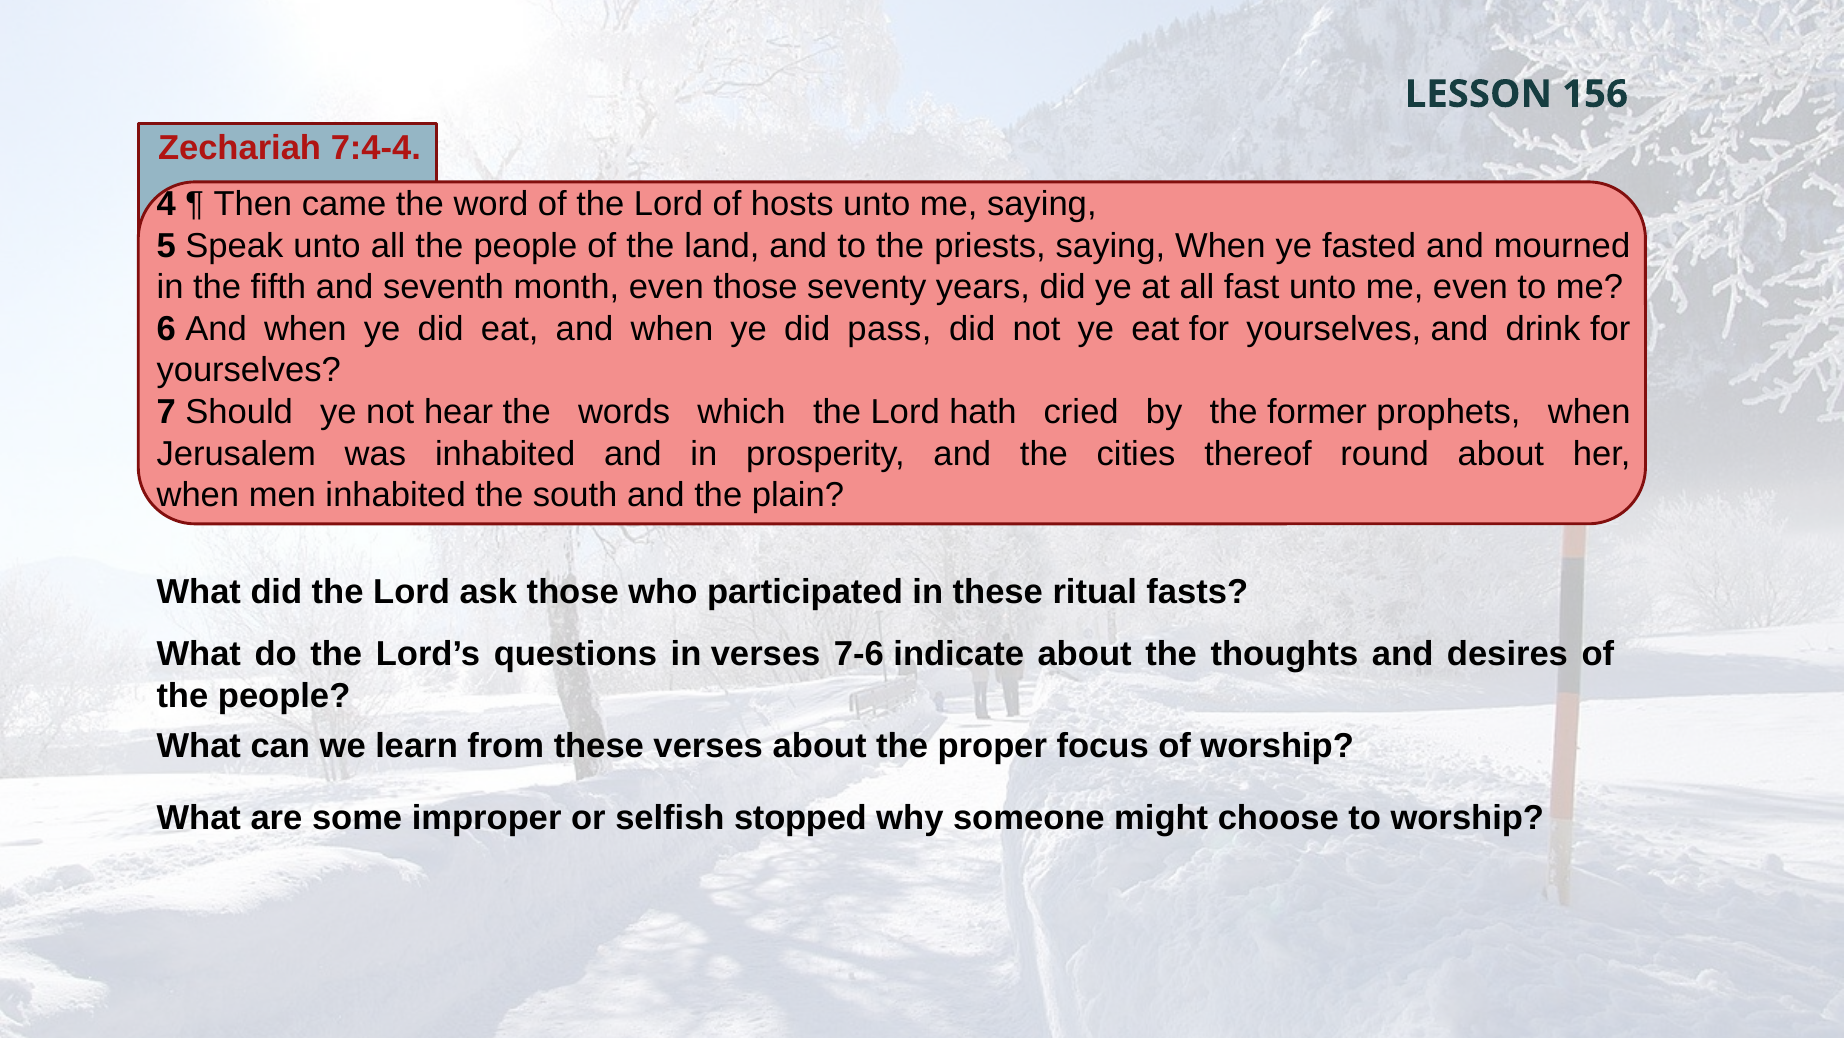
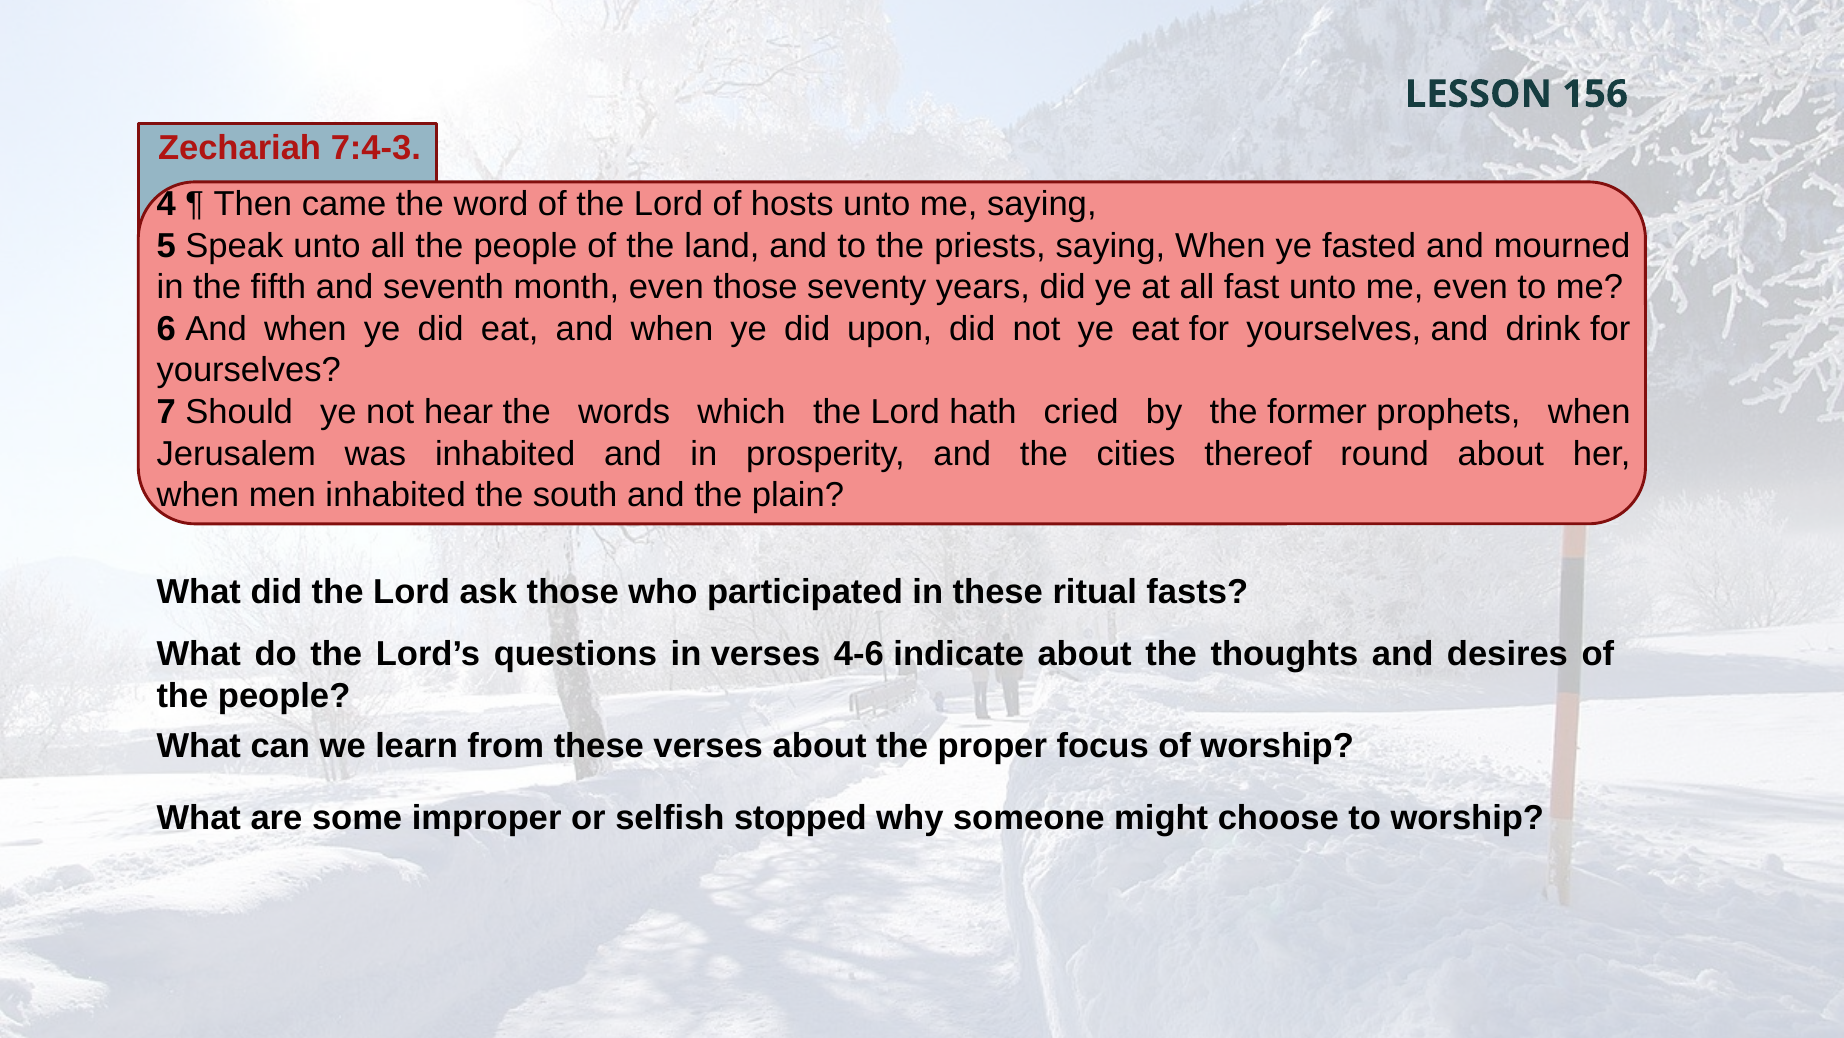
7:4-4: 7:4-4 -> 7:4-3 (376, 148)
pass: pass -> upon (890, 329)
7-6: 7-6 -> 4-6 (859, 654)
